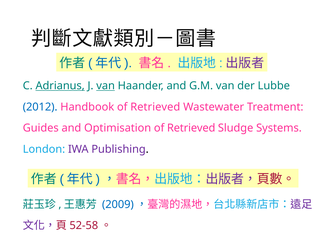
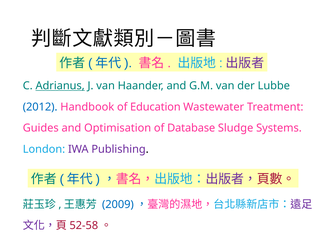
van underline: present -> none (106, 86)
Handbook of Retrieved: Retrieved -> Education (155, 107)
Optimisation of Retrieved: Retrieved -> Database (191, 128)
